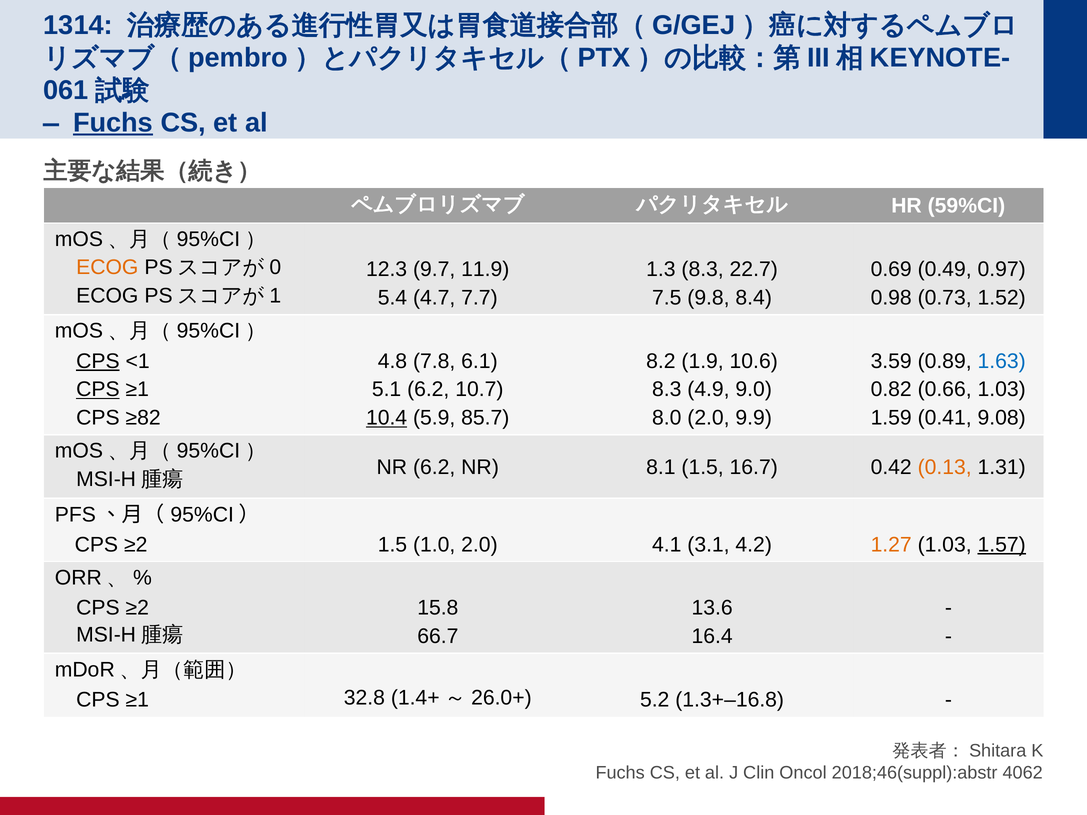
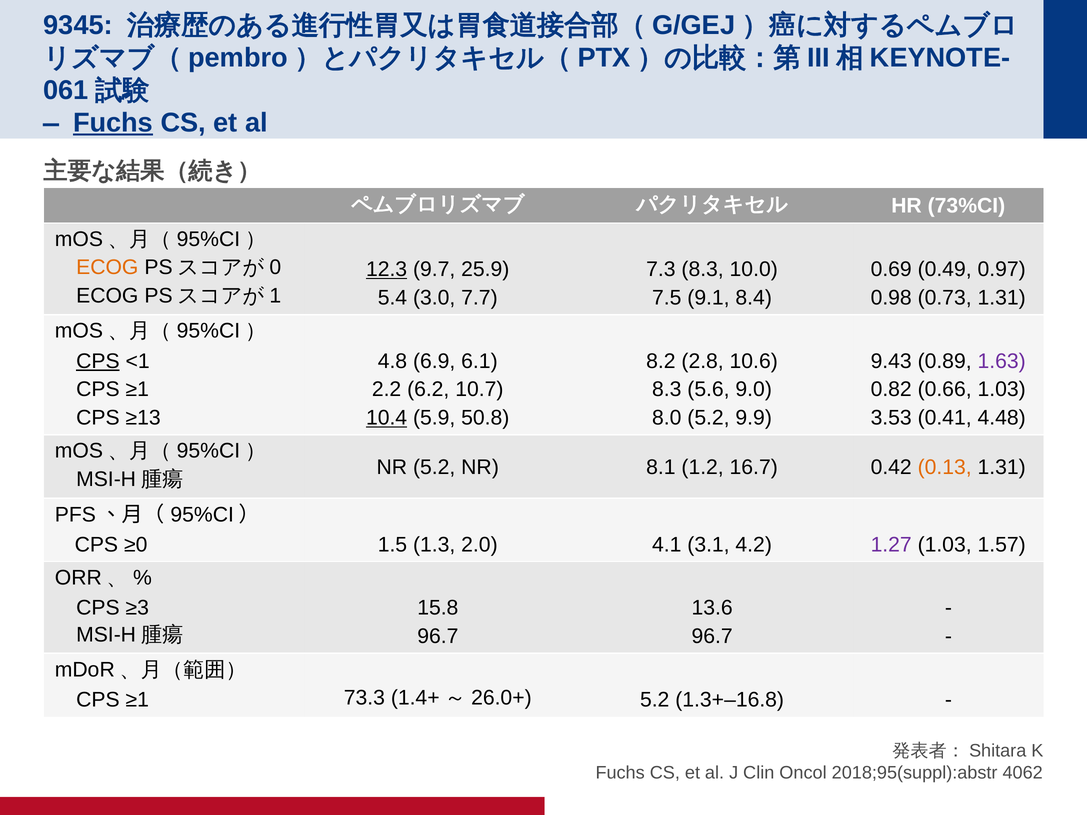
1314: 1314 -> 9345 (78, 25)
59%CI: 59%CI -> 73%CI (966, 206)
12.3 underline: none -> present (387, 269)
11.9: 11.9 -> 25.9 (485, 269)
1.3: 1.3 -> 7.3 (661, 269)
22.7: 22.7 -> 10.0 (754, 269)
4.7: 4.7 -> 3.0 (434, 298)
9.8: 9.8 -> 9.1 (708, 298)
0.73 1.52: 1.52 -> 1.31 (1002, 298)
7.8: 7.8 -> 6.9 (434, 361)
1.9: 1.9 -> 2.8 (703, 361)
3.59: 3.59 -> 9.43 (891, 361)
1.63 colour: blue -> purple (1002, 361)
CPS underline: present -> none (98, 390)
5.1: 5.1 -> 2.2 (387, 390)
4.9: 4.9 -> 5.6 (708, 390)
≥82: ≥82 -> ≥13 (143, 418)
85.7: 85.7 -> 50.8 (485, 418)
8.0 2.0: 2.0 -> 5.2 (708, 418)
1.59: 1.59 -> 3.53 (891, 418)
9.08: 9.08 -> 4.48 (1002, 418)
NR 6.2: 6.2 -> 5.2 (434, 467)
8.1 1.5: 1.5 -> 1.2 (703, 467)
≥2: ≥2 -> ≥0 (136, 545)
1.0: 1.0 -> 1.3 (434, 545)
1.27 colour: orange -> purple (891, 545)
1.57 underline: present -> none (1002, 545)
≥2: ≥2 -> ≥3 (137, 608)
66.7: 66.7 -> 96.7 (438, 637)
16.4: 16.4 -> 96.7 (712, 637)
32.8: 32.8 -> 73.3 (364, 698)
2018;46(suppl):abstr: 2018;46(suppl):abstr -> 2018;95(suppl):abstr (915, 773)
